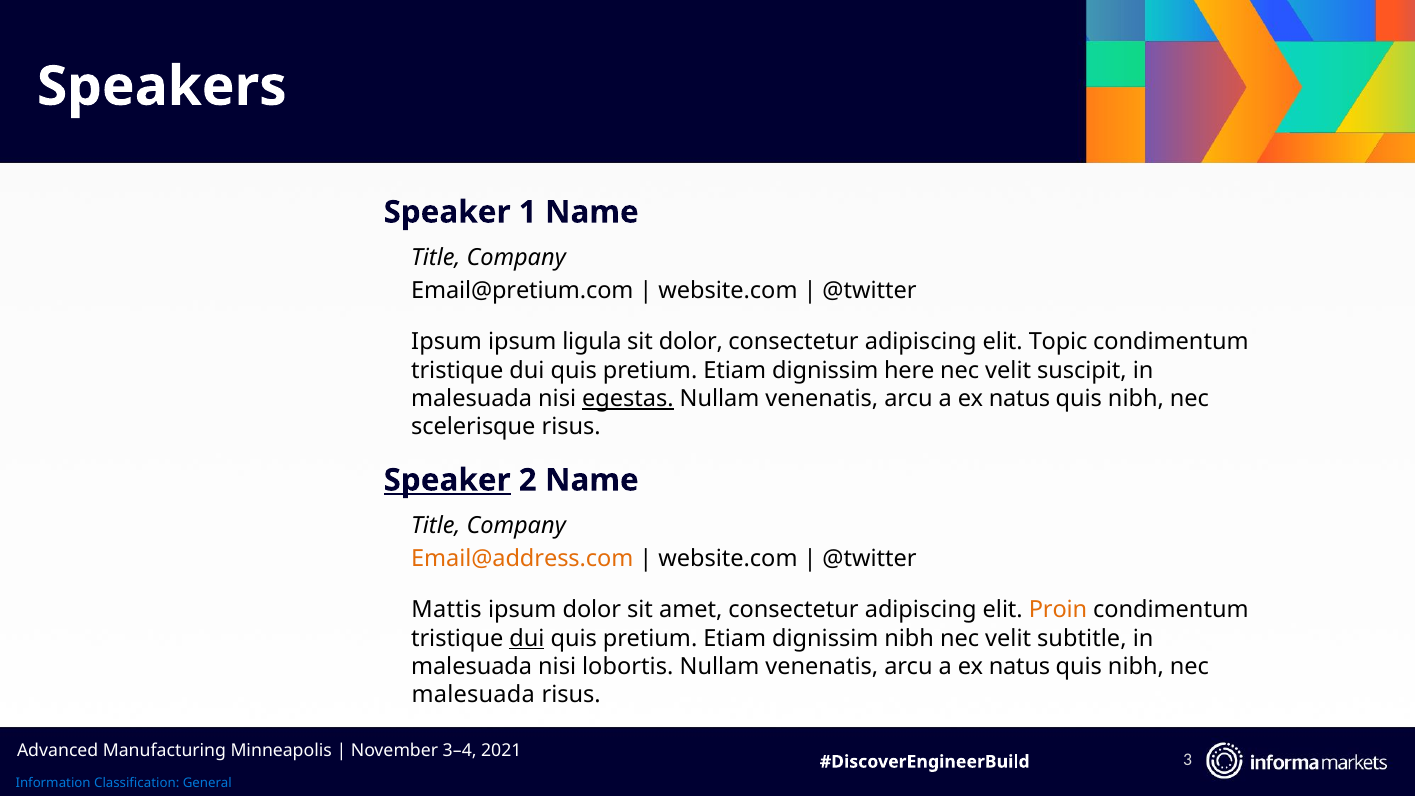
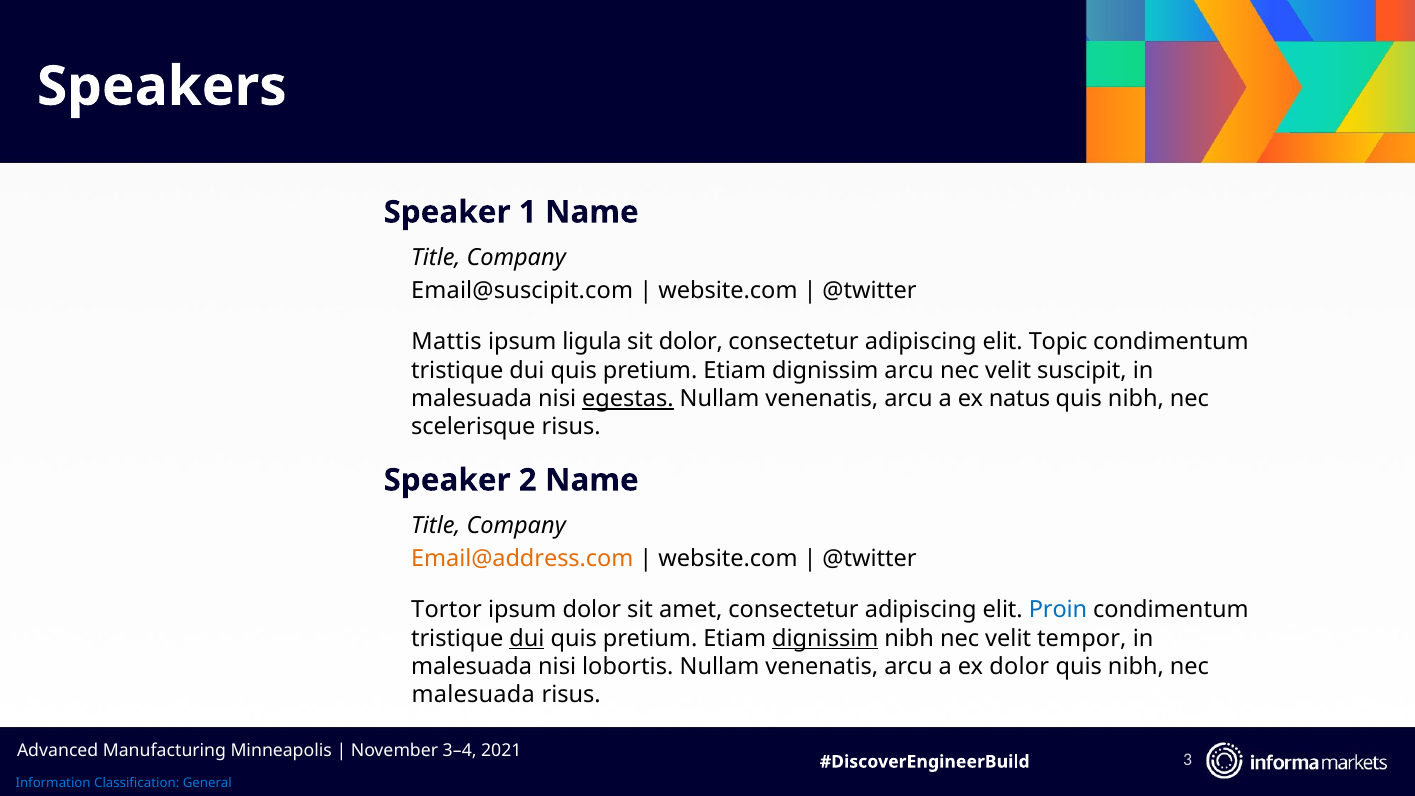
Email@pretium.com: Email@pretium.com -> Email@suscipit.com (522, 291)
Ipsum: Ipsum -> Mattis (447, 342)
dignissim here: here -> arcu (909, 370)
Speaker underline: present -> none (447, 480)
Mattis: Mattis -> Tortor (447, 610)
Proin colour: orange -> blue (1058, 610)
dignissim underline: none -> present (825, 638)
subtitle: subtitle -> tempor (1082, 638)
natus: natus -> dolor (1019, 667)
